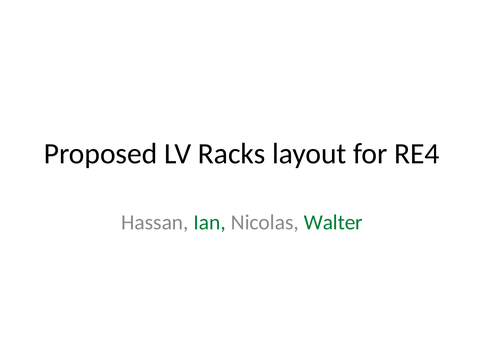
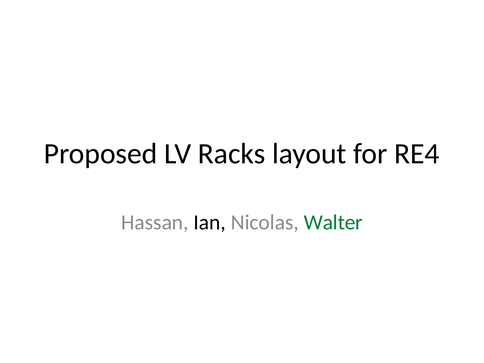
Ian colour: green -> black (210, 223)
